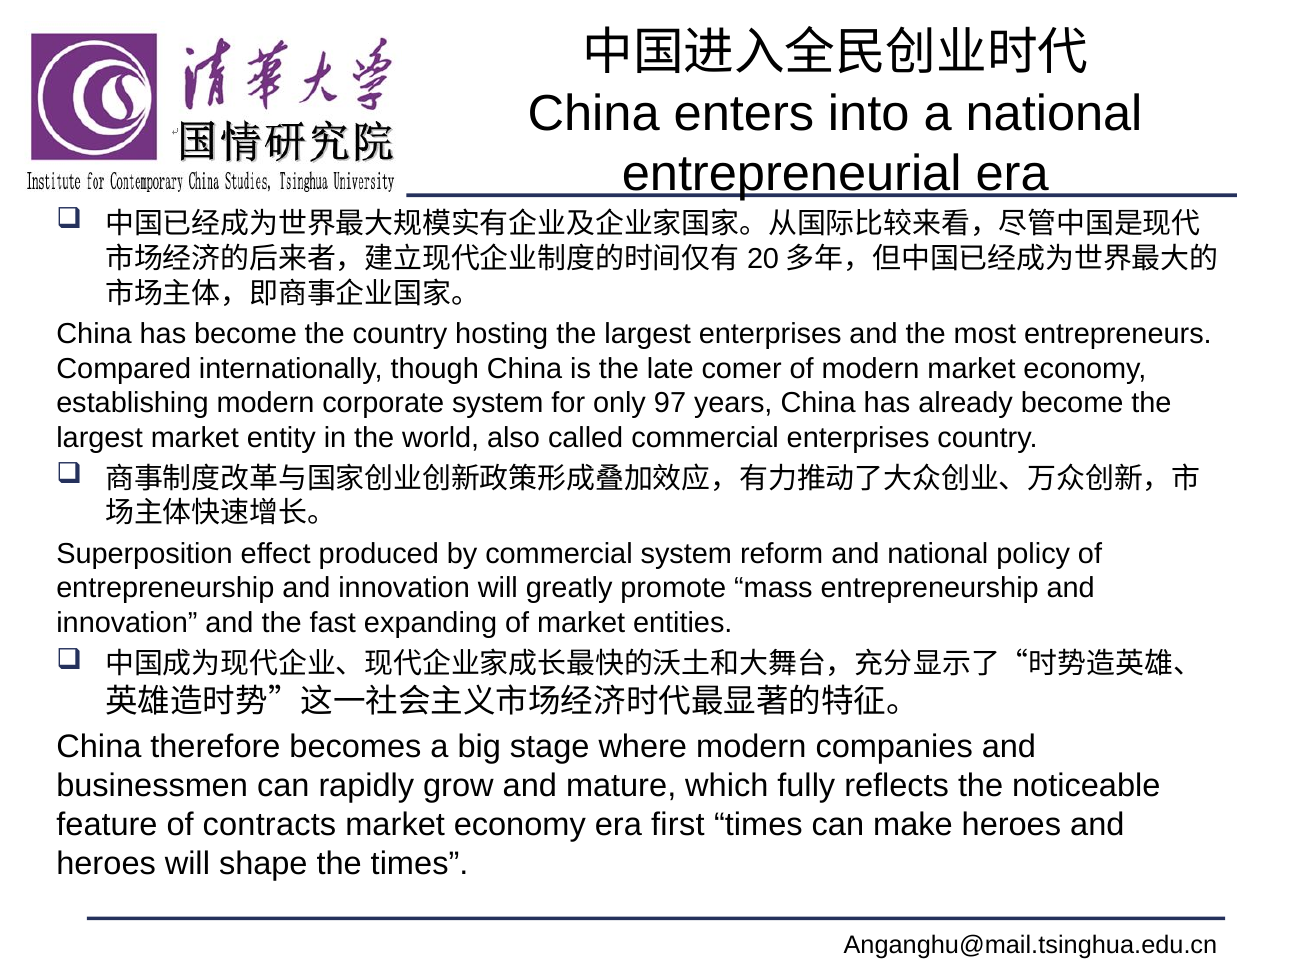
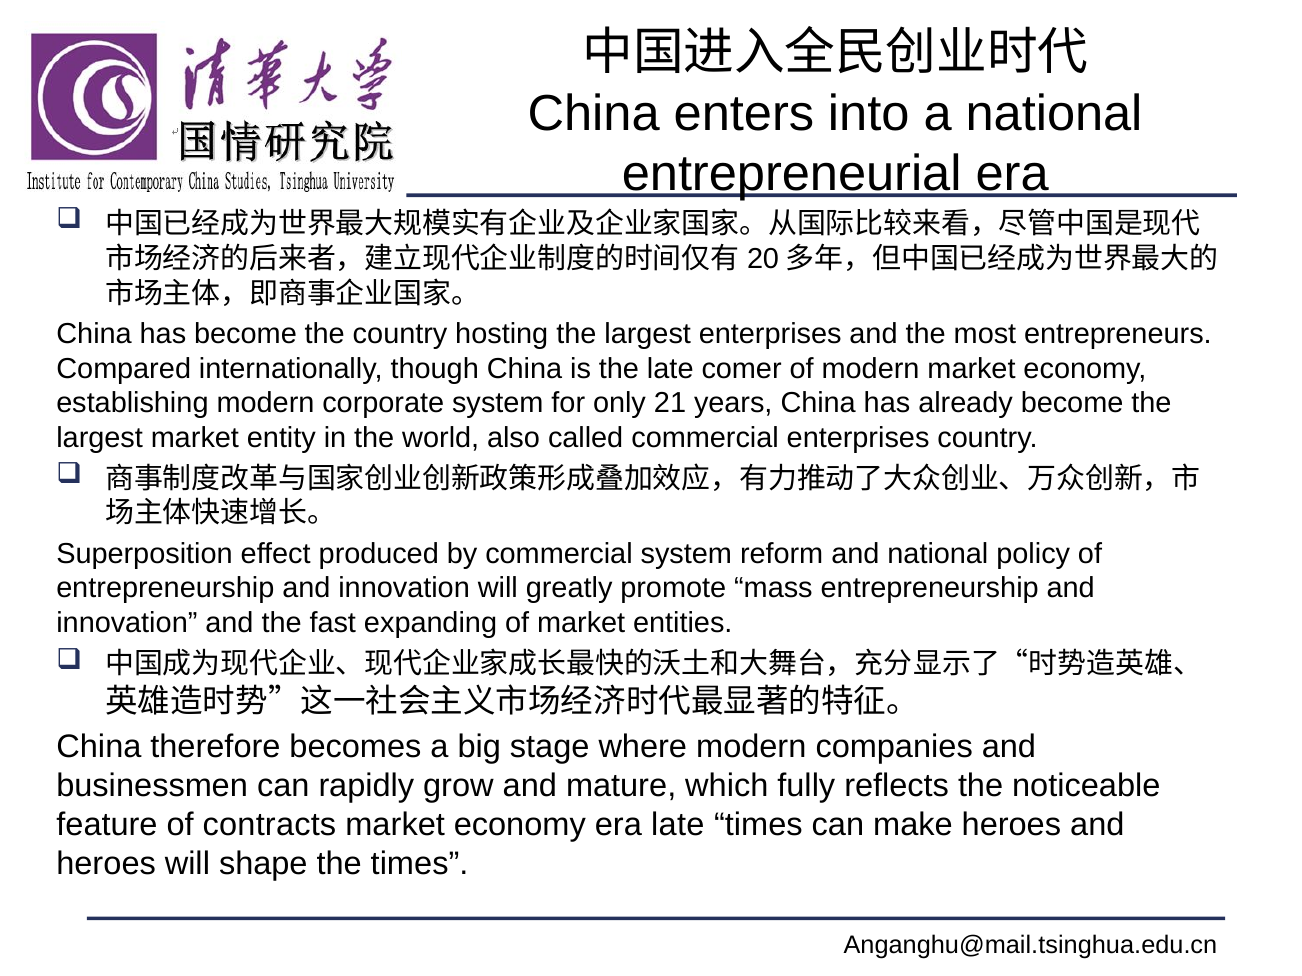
97: 97 -> 21 (670, 404)
era first: first -> late (678, 825)
